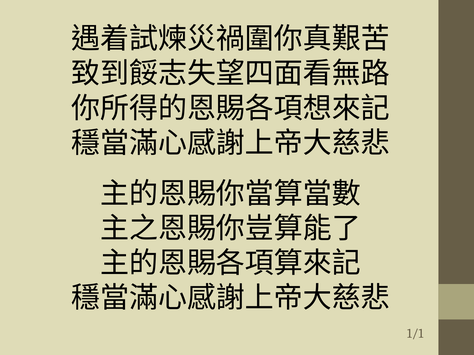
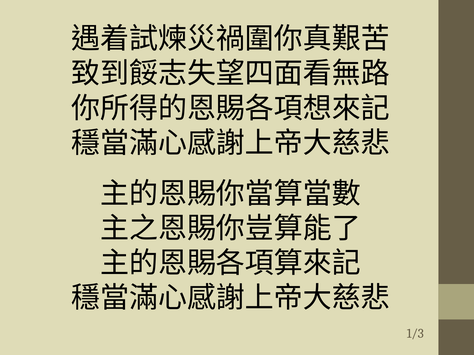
1/1: 1/1 -> 1/3 (415, 334)
